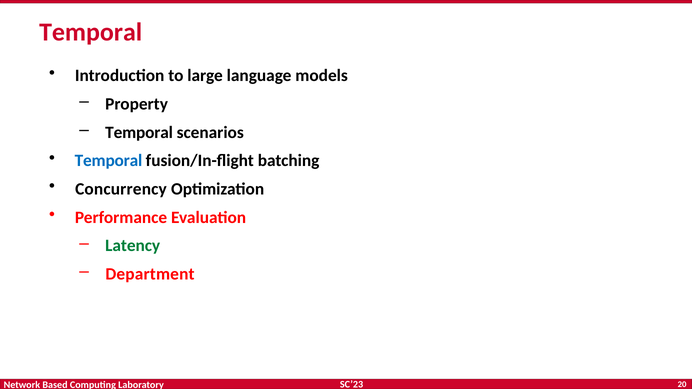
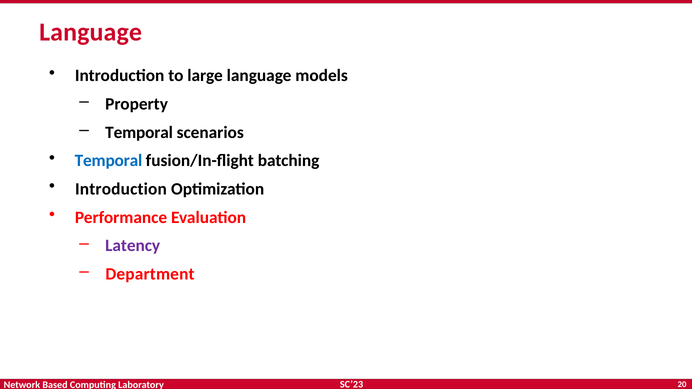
Temporal: Temporal -> Language (91, 32)
Concurrency: Concurrency -> Introduction (121, 189)
Latency colour: green -> purple (133, 246)
